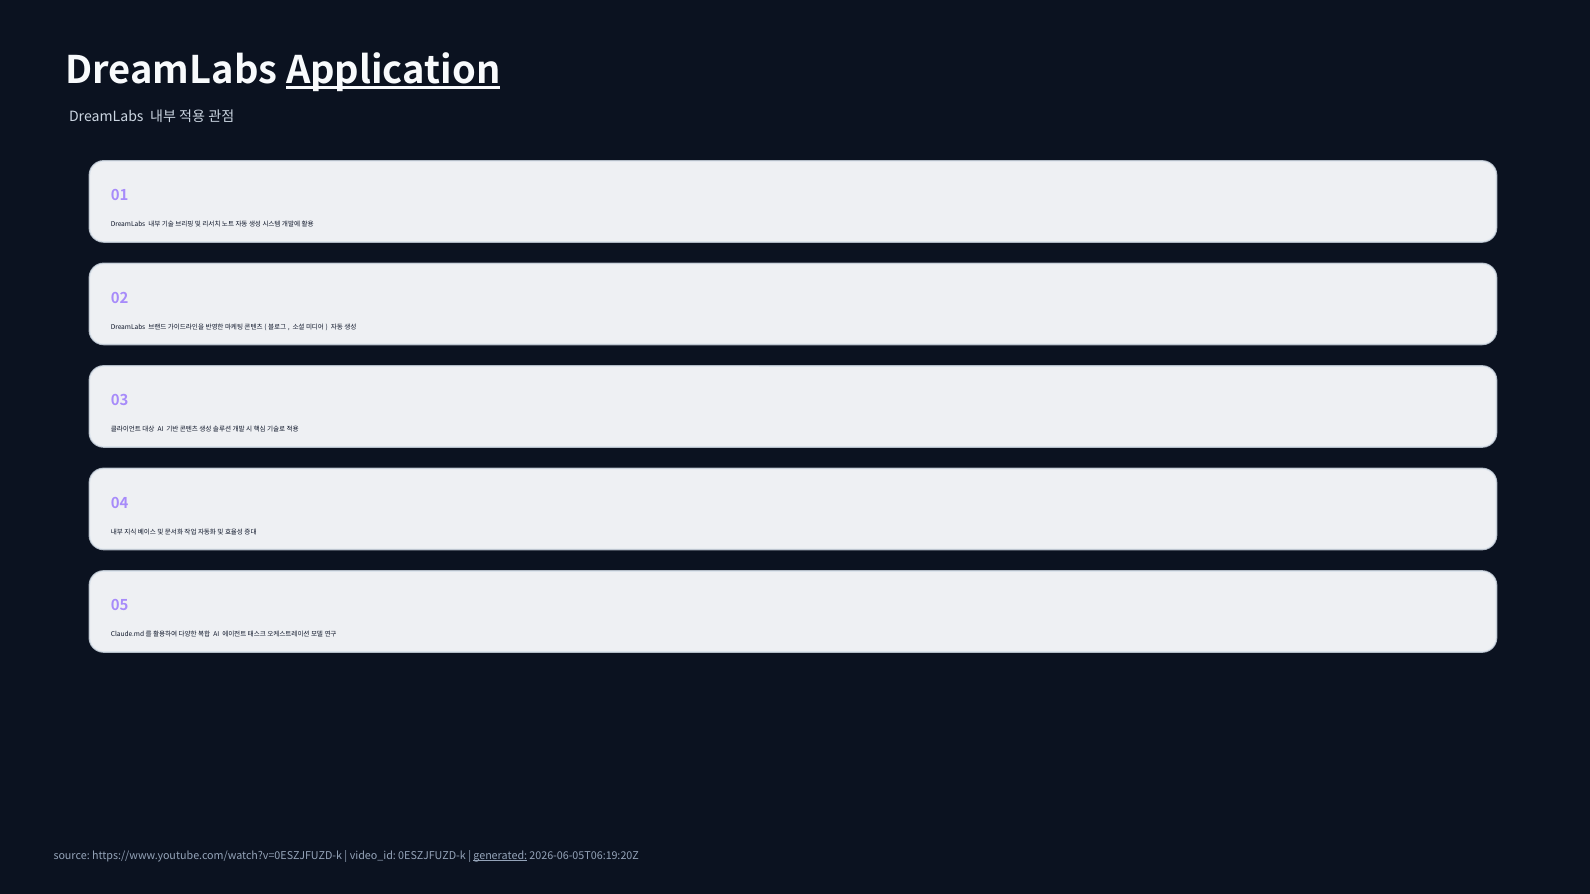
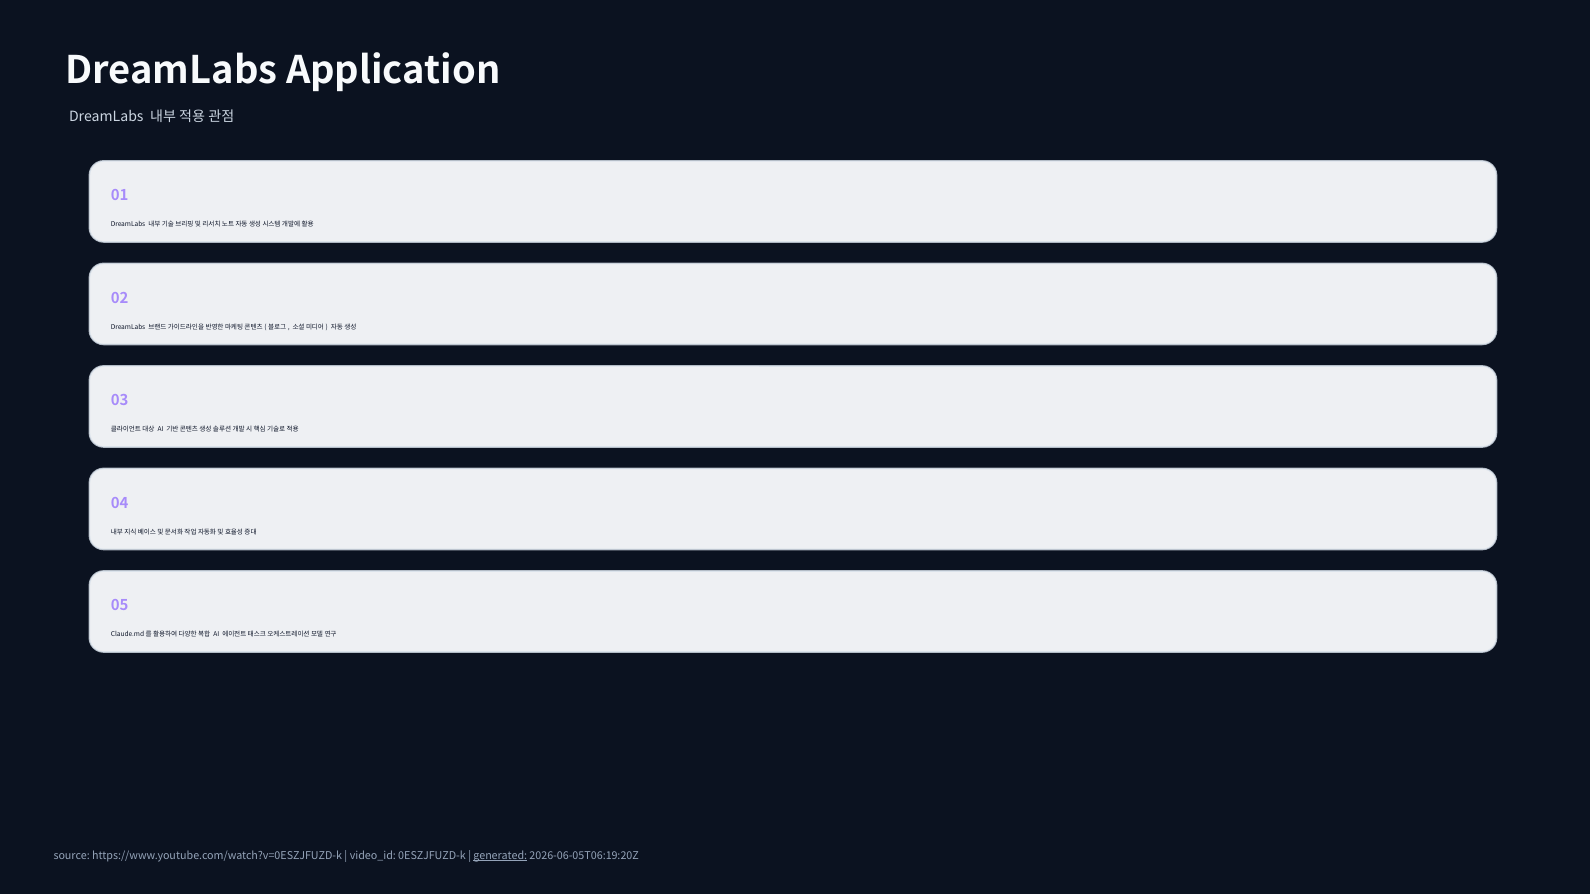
Application underline: present -> none (393, 71)
